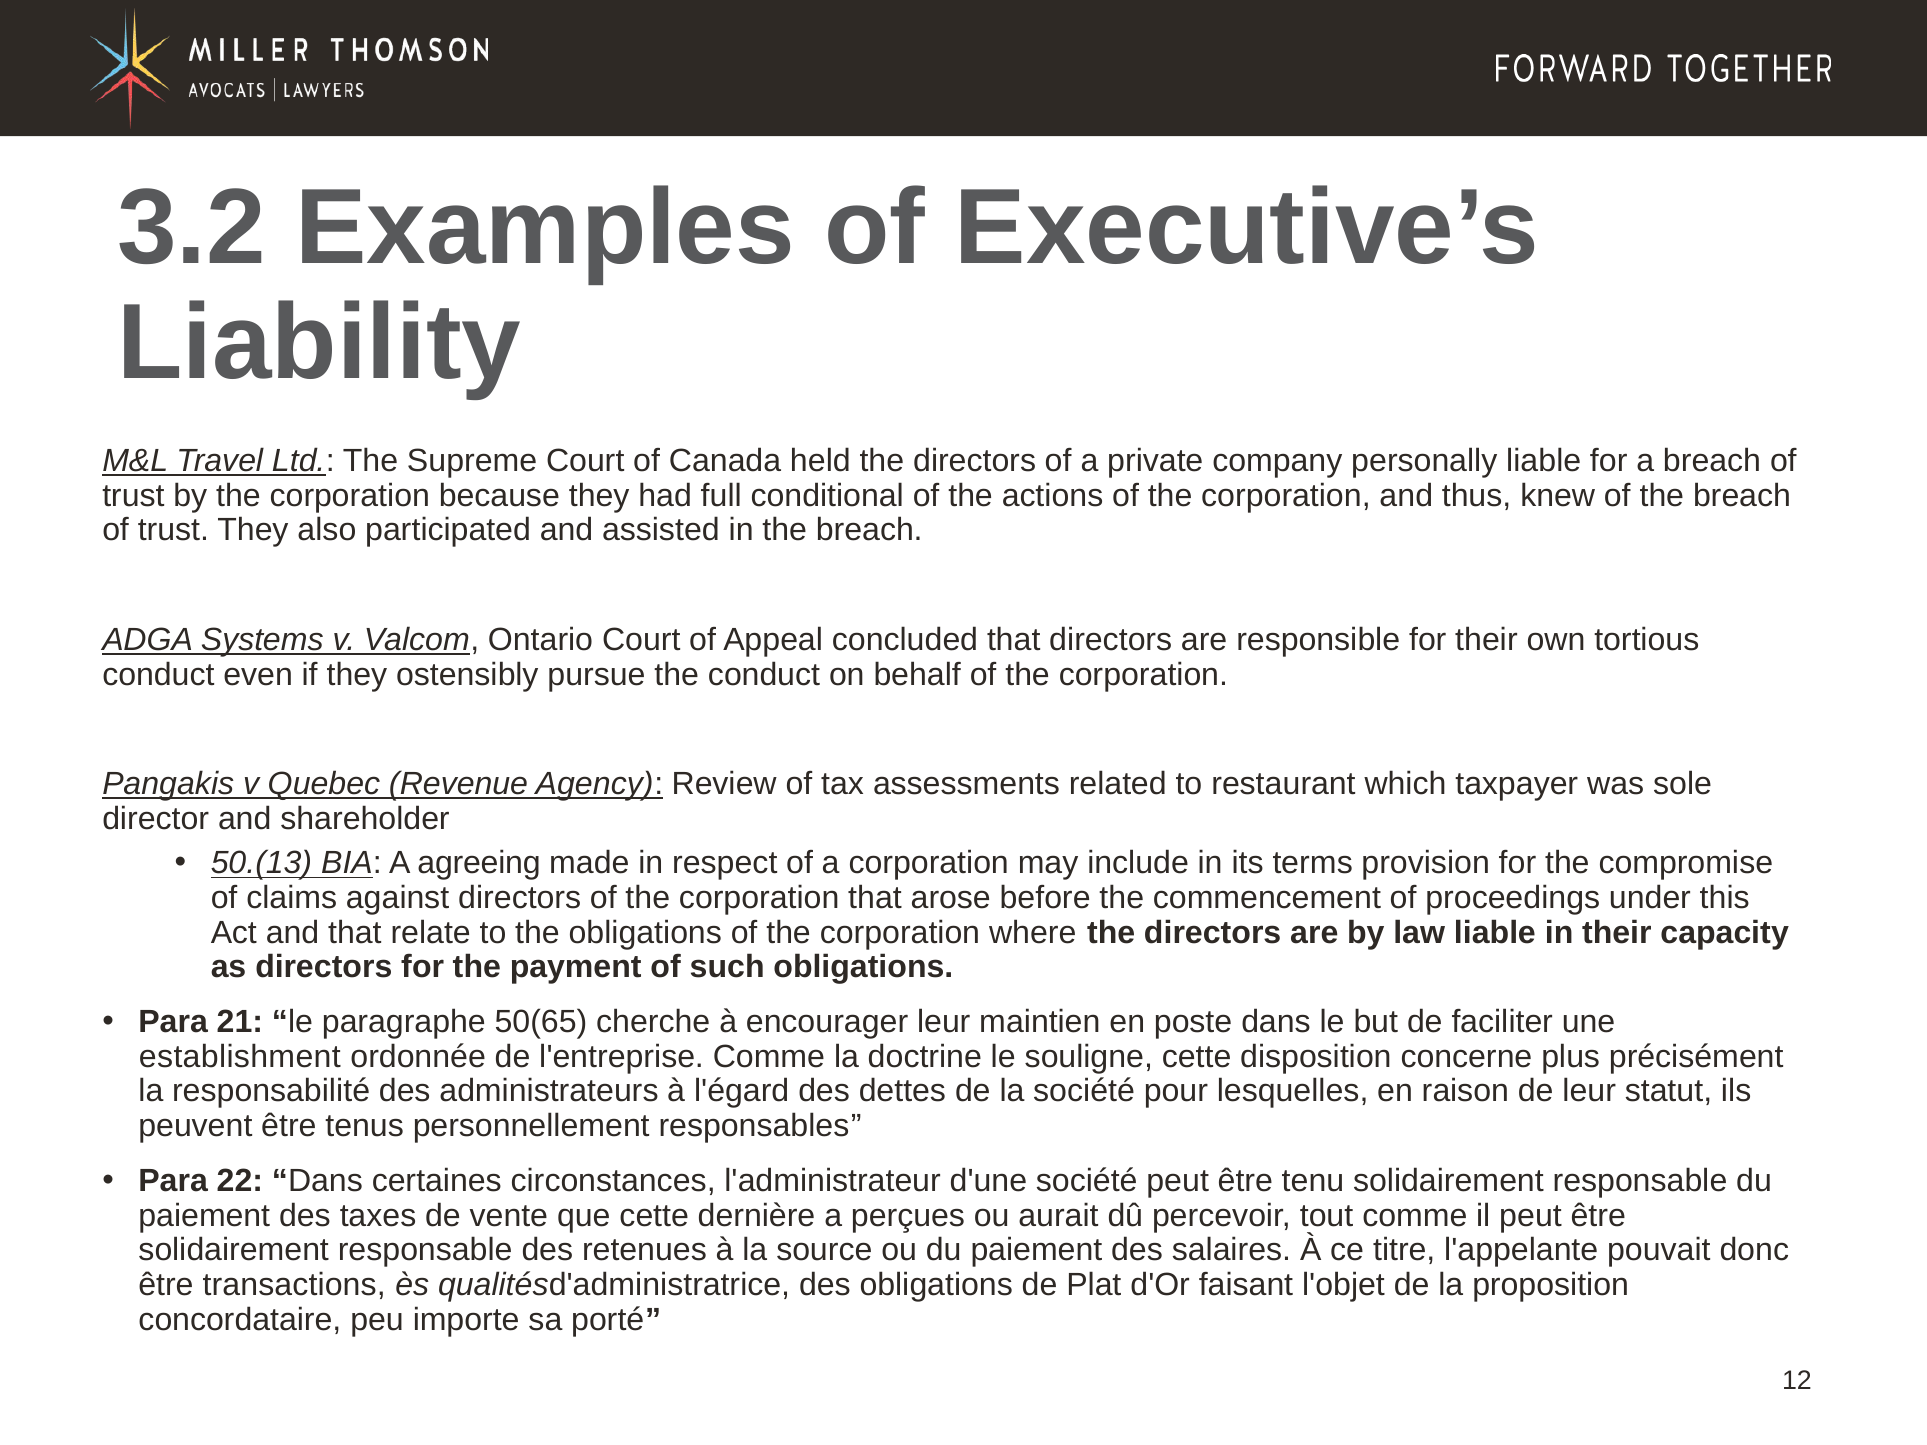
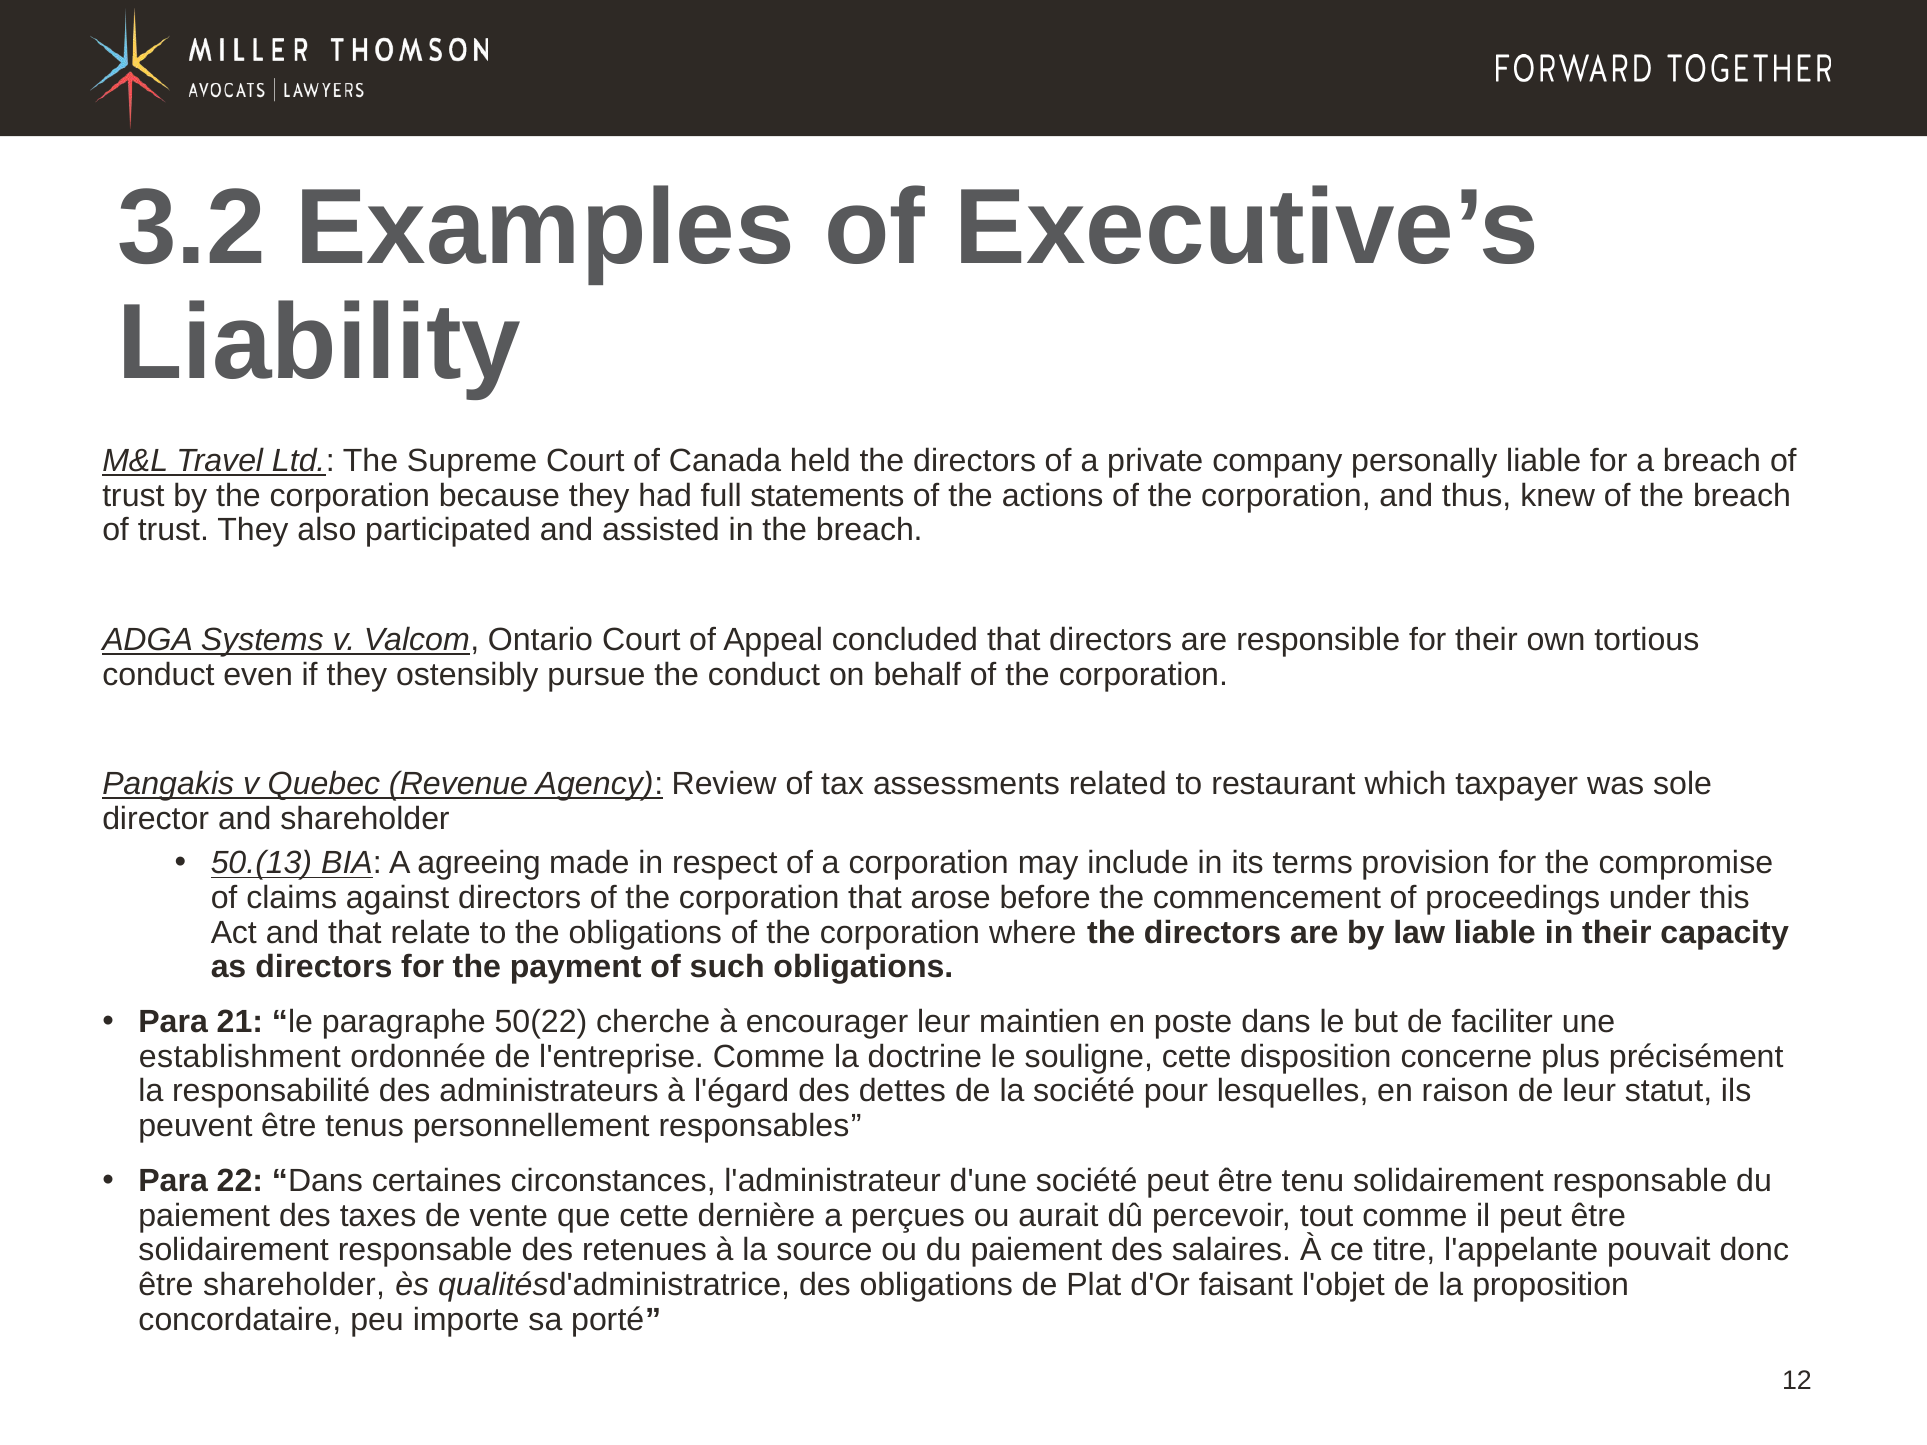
conditional: conditional -> statements (827, 496)
50(65: 50(65 -> 50(22 (541, 1022)
être transactions: transactions -> shareholder (294, 1285)
